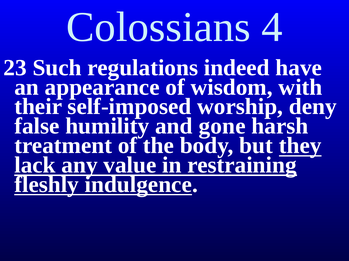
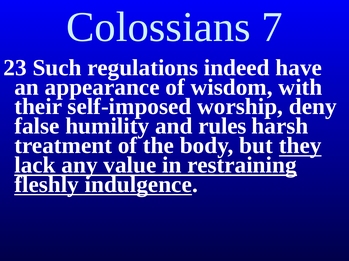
4: 4 -> 7 (272, 27)
gone: gone -> rules (222, 126)
